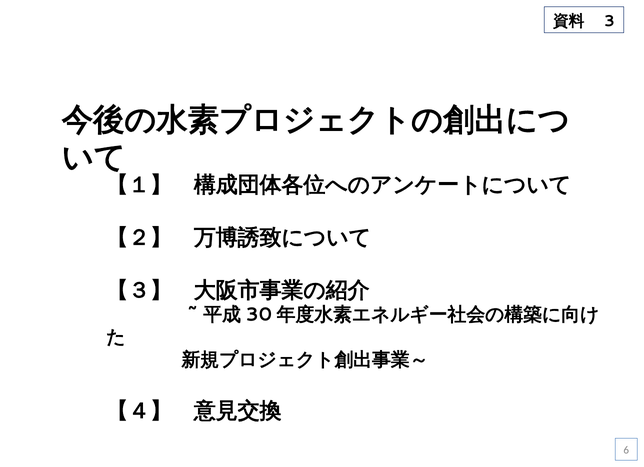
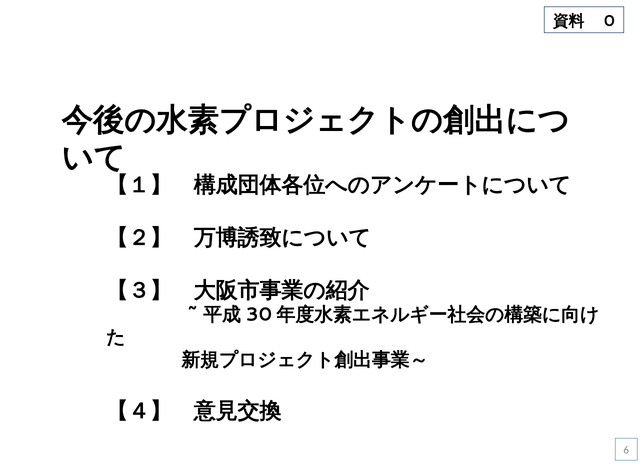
3: 3 -> 0 (609, 21)
